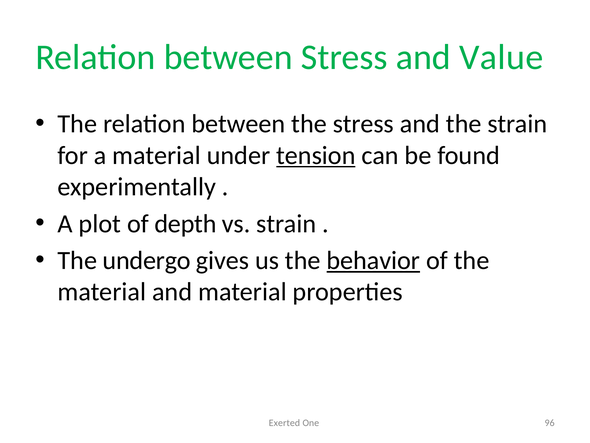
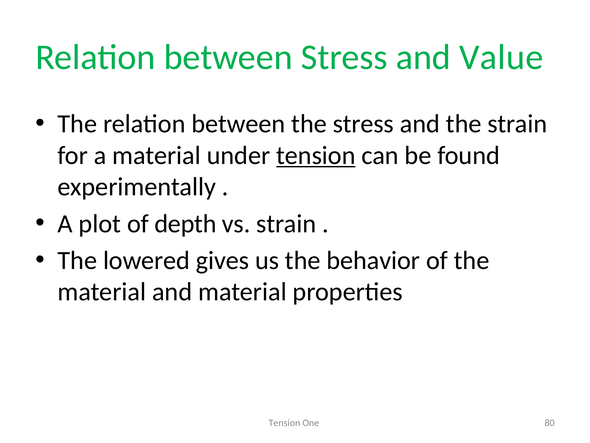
undergo: undergo -> lowered (146, 260)
behavior underline: present -> none (373, 260)
Exerted: Exerted -> Tension (284, 422)
96: 96 -> 80 (550, 422)
